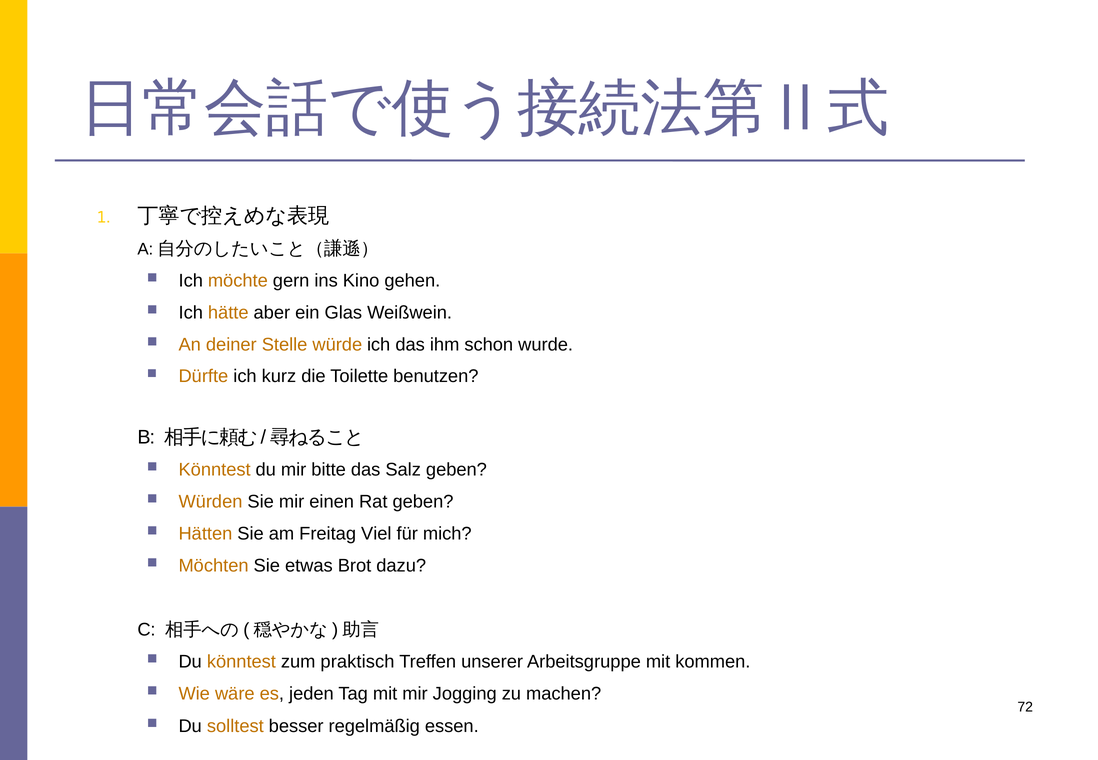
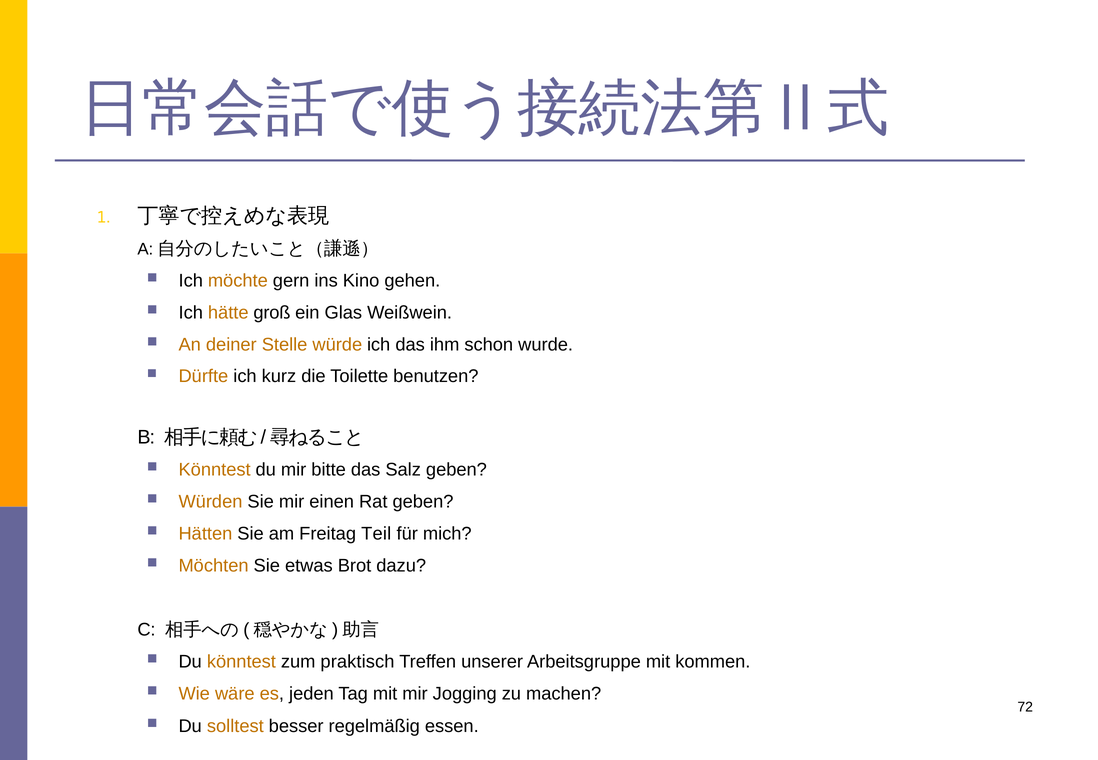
aber: aber -> groß (272, 313)
Viel: Viel -> Teil (376, 534)
